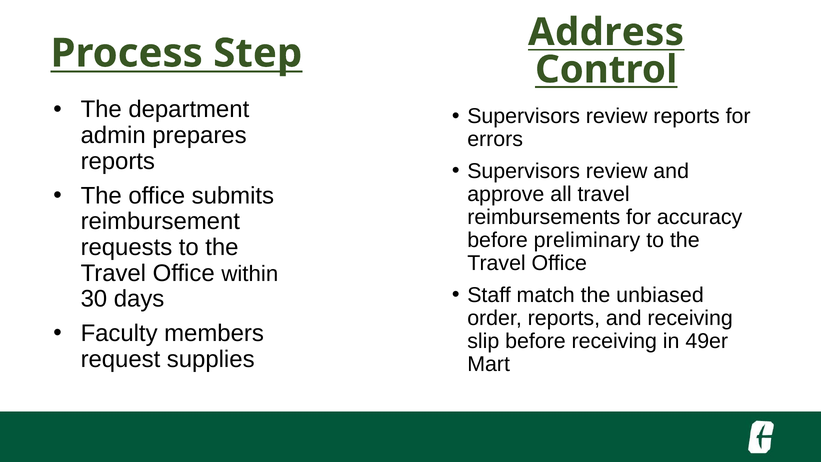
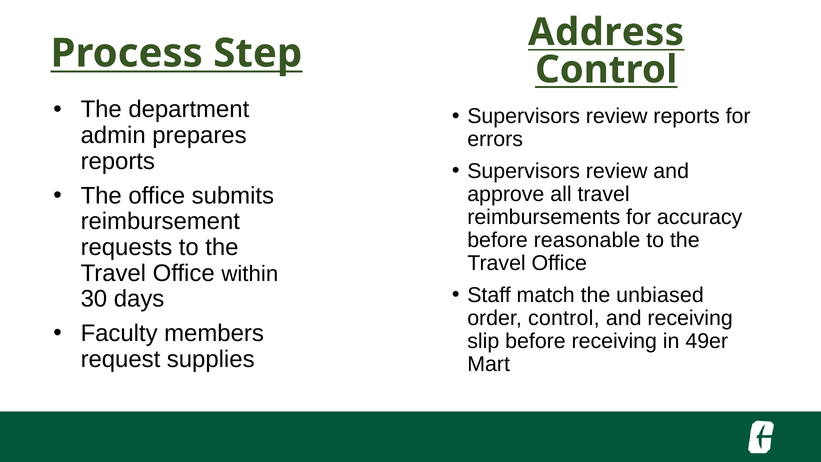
preliminary: preliminary -> reasonable (587, 240)
order reports: reports -> control (564, 318)
